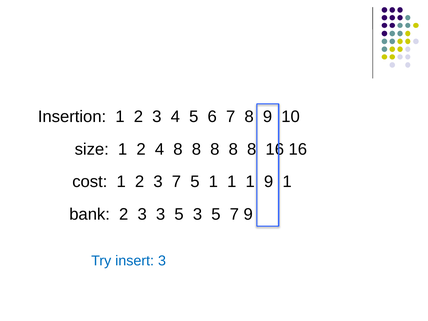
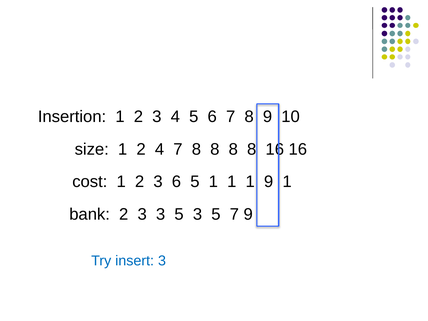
4 8: 8 -> 7 (178, 149)
3 7: 7 -> 6 (176, 182)
